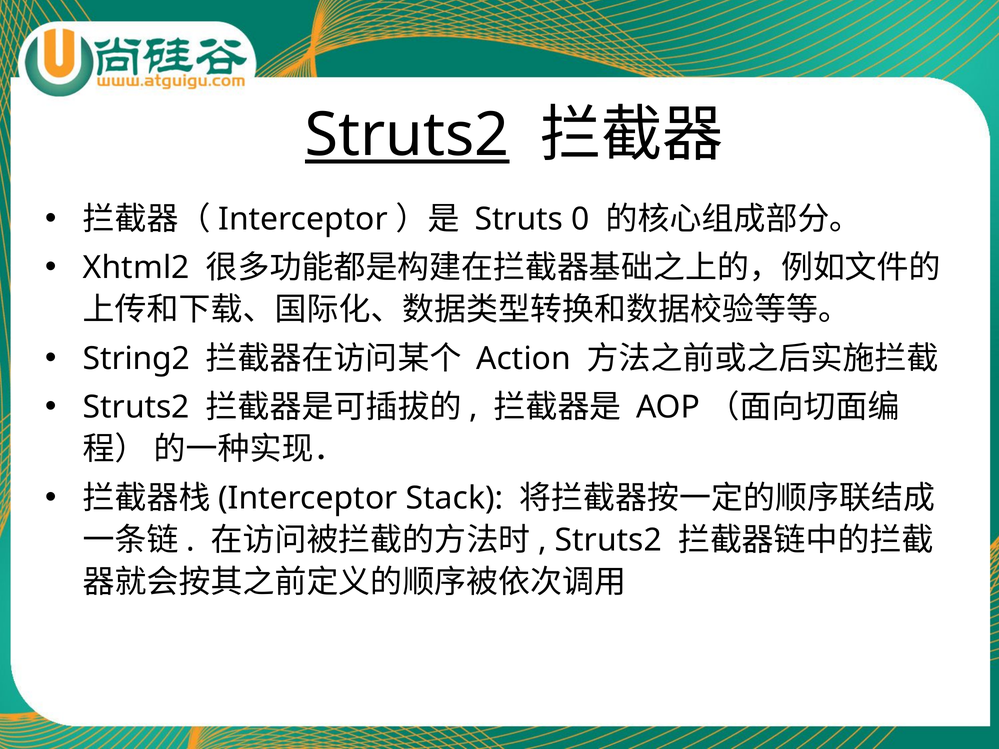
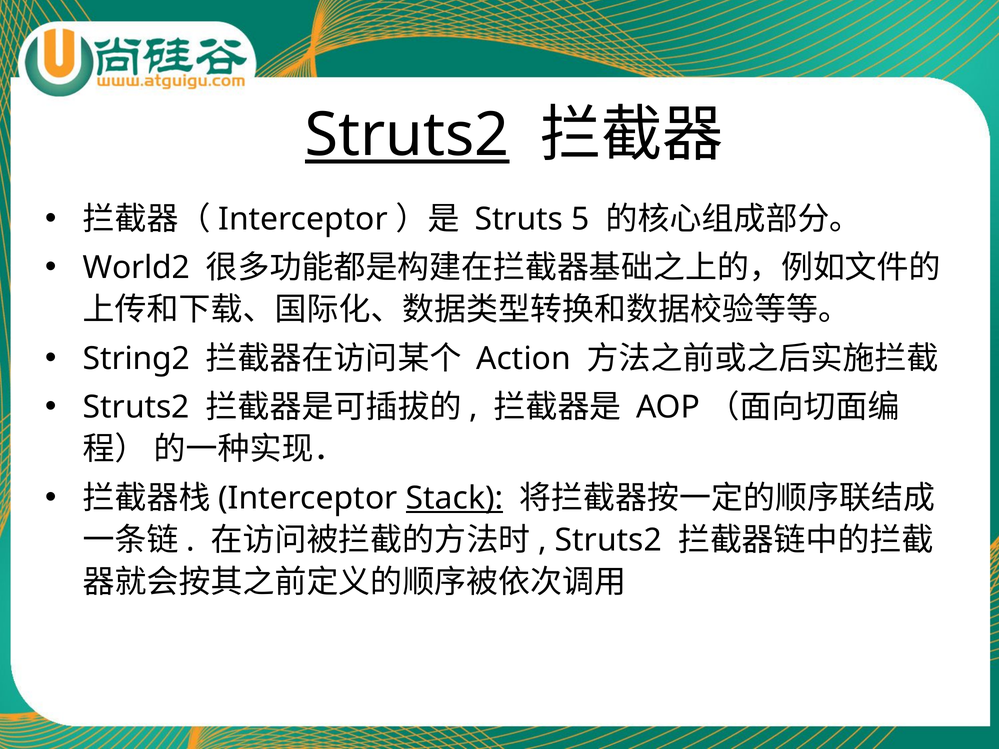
0: 0 -> 5 (581, 219)
Xhtml2: Xhtml2 -> World2 (136, 268)
Stack underline: none -> present (454, 498)
